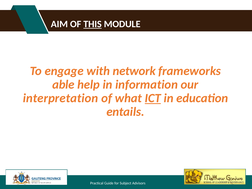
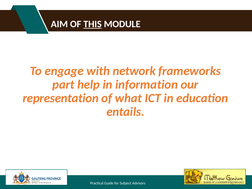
able: able -> part (63, 85)
interpretation: interpretation -> representation (61, 98)
ICT underline: present -> none (153, 98)
